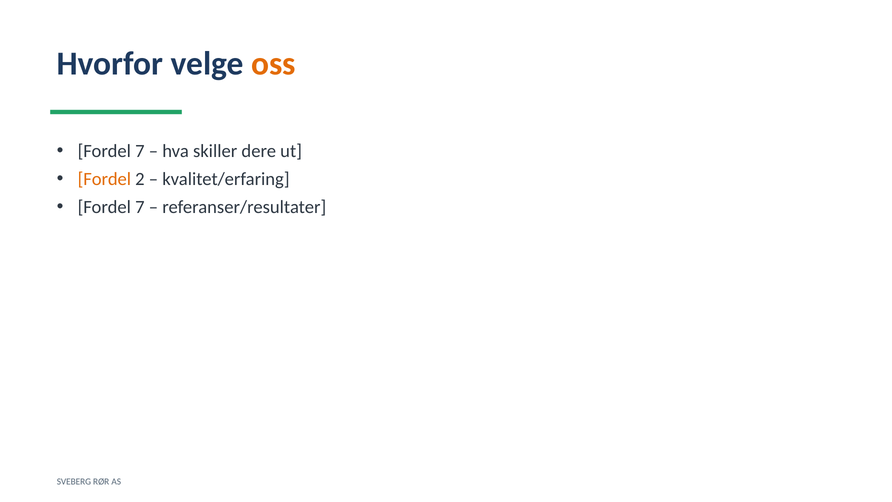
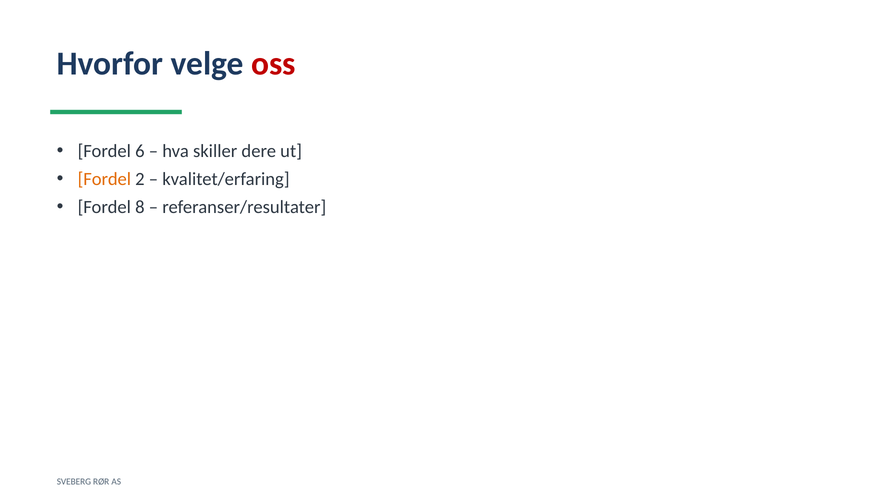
oss colour: orange -> red (273, 64)
7: 7 -> 6 (140, 151)
7: 7 -> 8 (140, 207)
